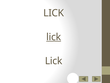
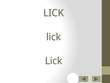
lick underline: present -> none (54, 37)
